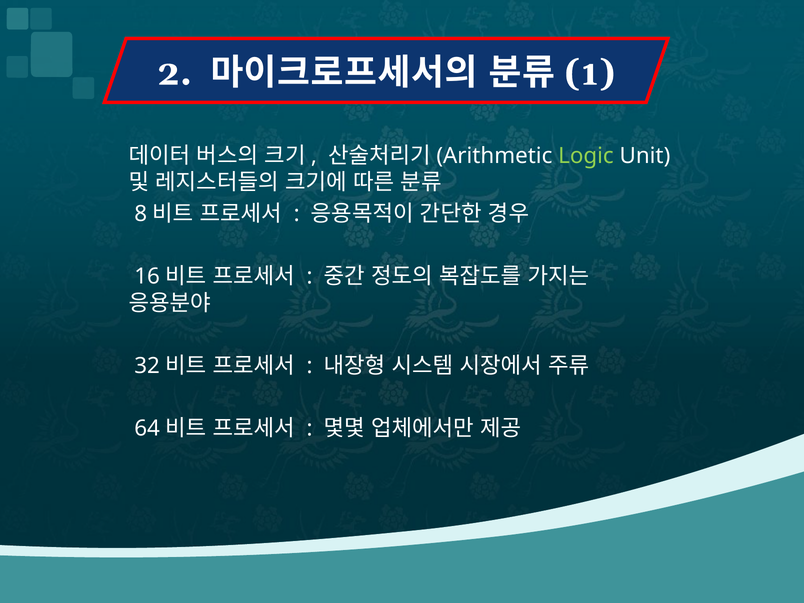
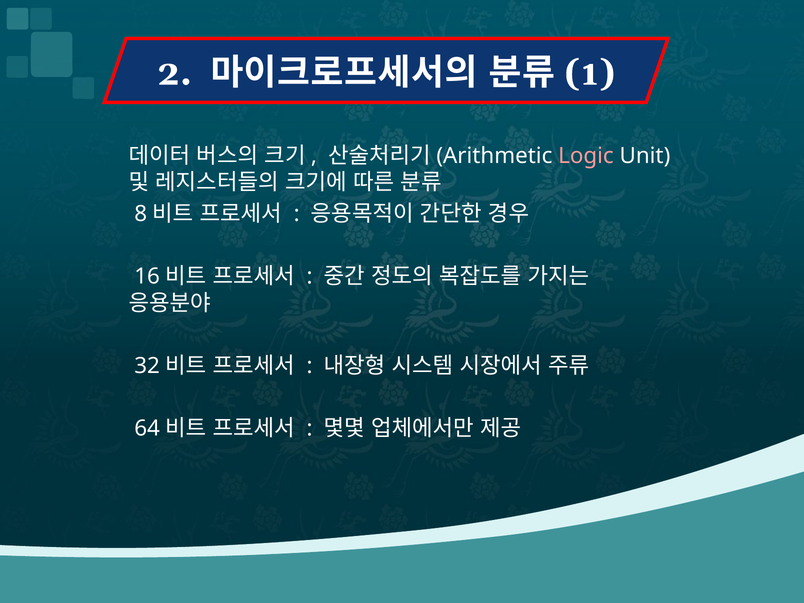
Logic colour: light green -> pink (586, 156)
